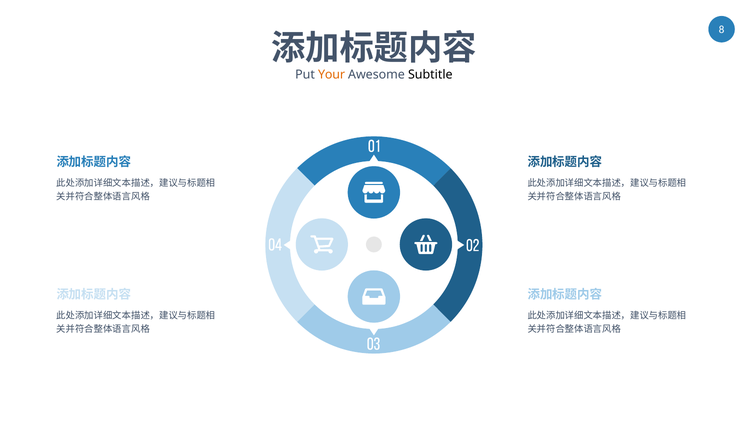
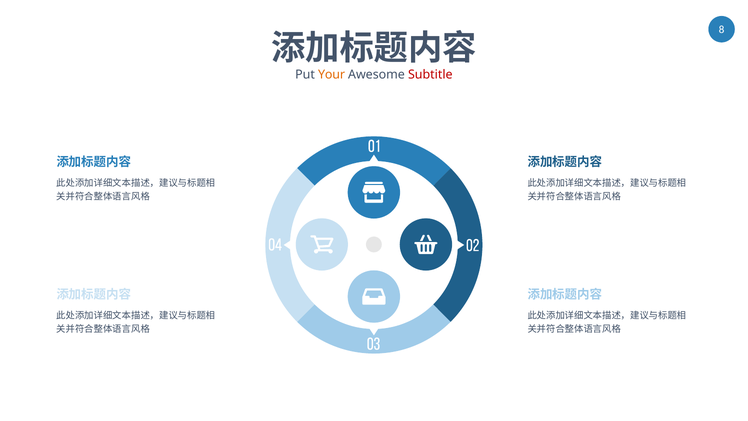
Subtitle colour: black -> red (430, 75)
